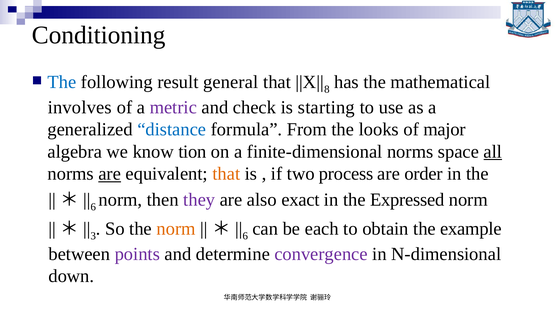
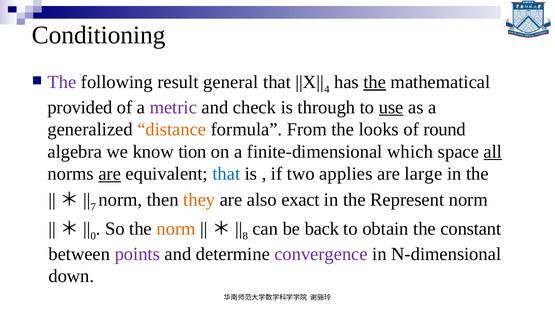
The colour: blue -> purple (62, 82)
8: 8 -> 4 (327, 89)
the underline: none -> present (375, 82)
involves: involves -> provided (80, 107)
starting: starting -> through (326, 107)
use underline: none -> present (391, 107)
distance colour: blue -> orange (172, 130)
major: major -> round (445, 130)
finite-dimensional norms: norms -> which (410, 152)
that colour: orange -> blue (226, 174)
process: process -> applies (346, 174)
order: order -> large (423, 174)
6: 6 -> 7 (93, 207)
they colour: purple -> orange (199, 200)
Expressed: Expressed -> Represent (407, 200)
3: 3 -> 0 (93, 236)
6: 6 -> 8 (245, 236)
each: each -> back (322, 229)
example: example -> constant (471, 229)
